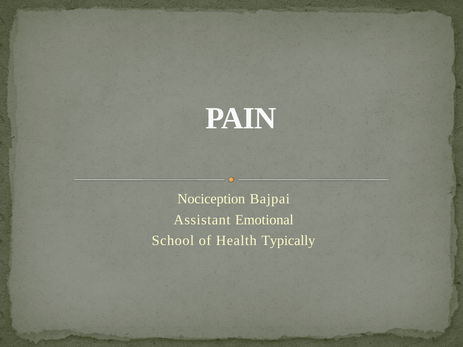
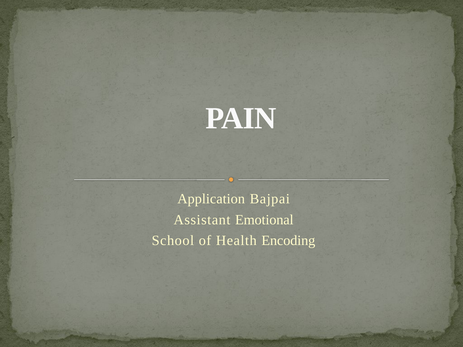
Nociception: Nociception -> Application (211, 199)
Typically: Typically -> Encoding (288, 241)
